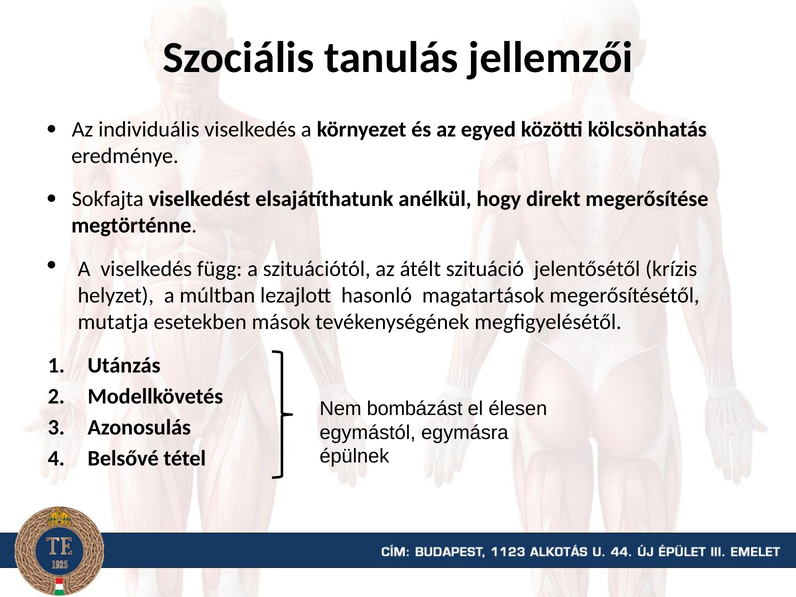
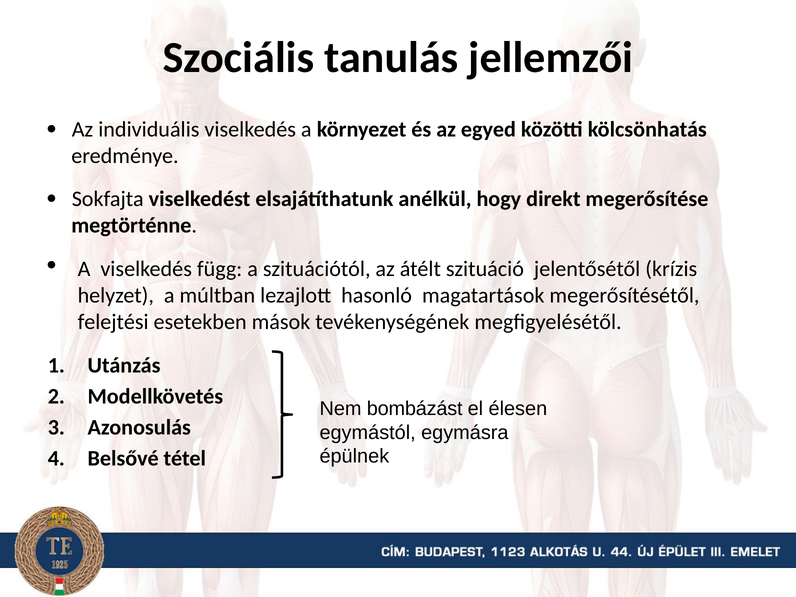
mutatja: mutatja -> felejtési (113, 322)
